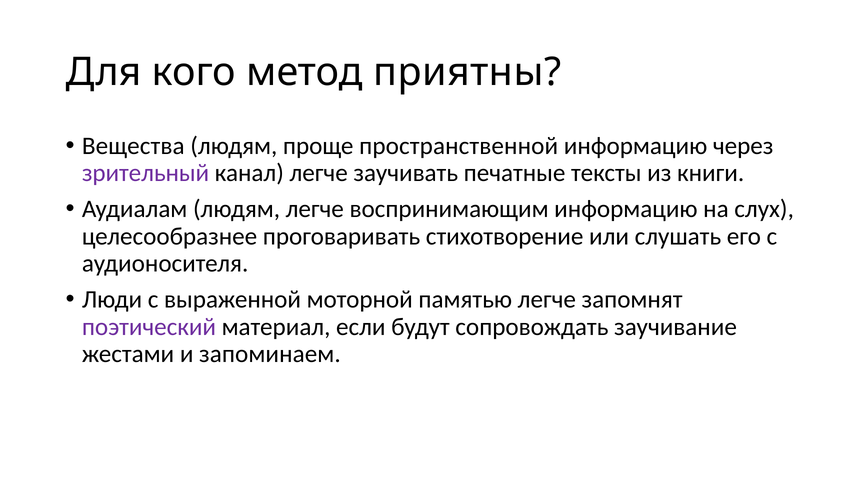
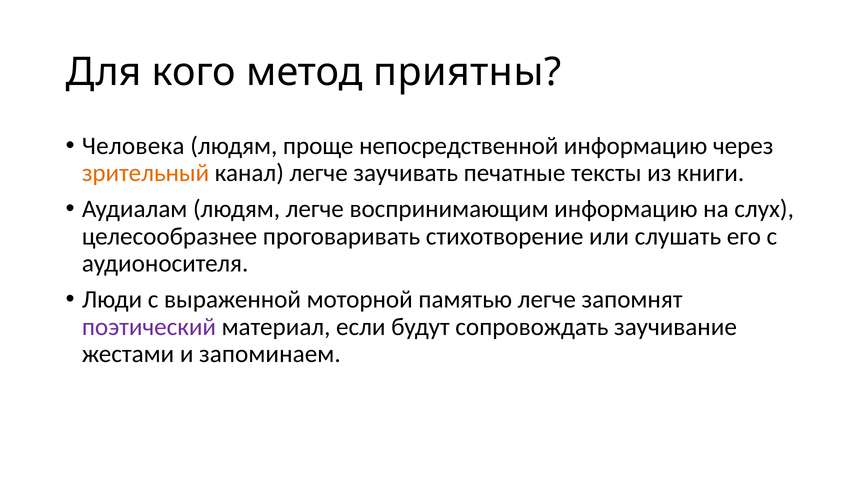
Вещества: Вещества -> Человека (133, 146)
пространственной: пространственной -> непосредственной (459, 146)
зрительный colour: purple -> orange (146, 173)
